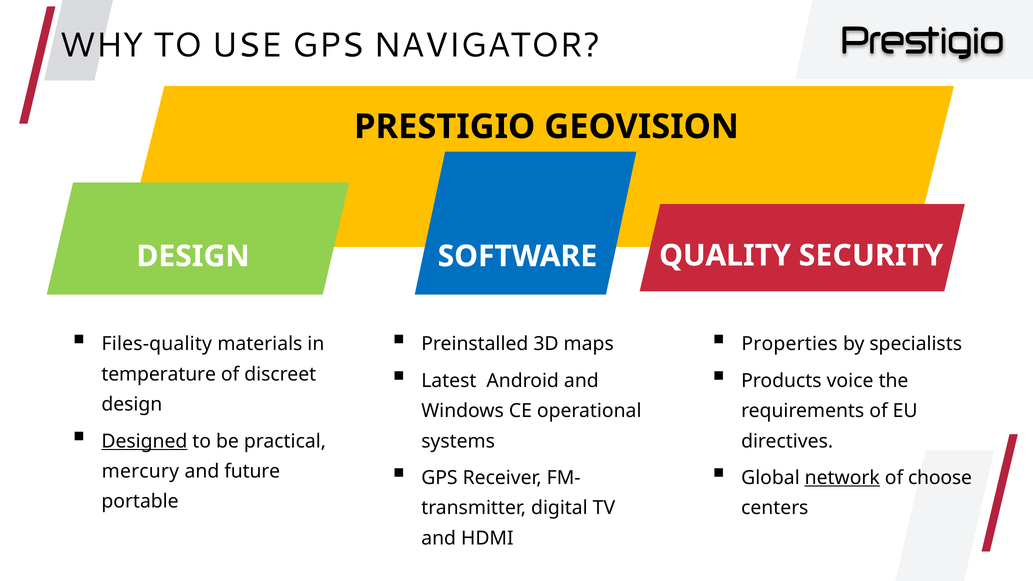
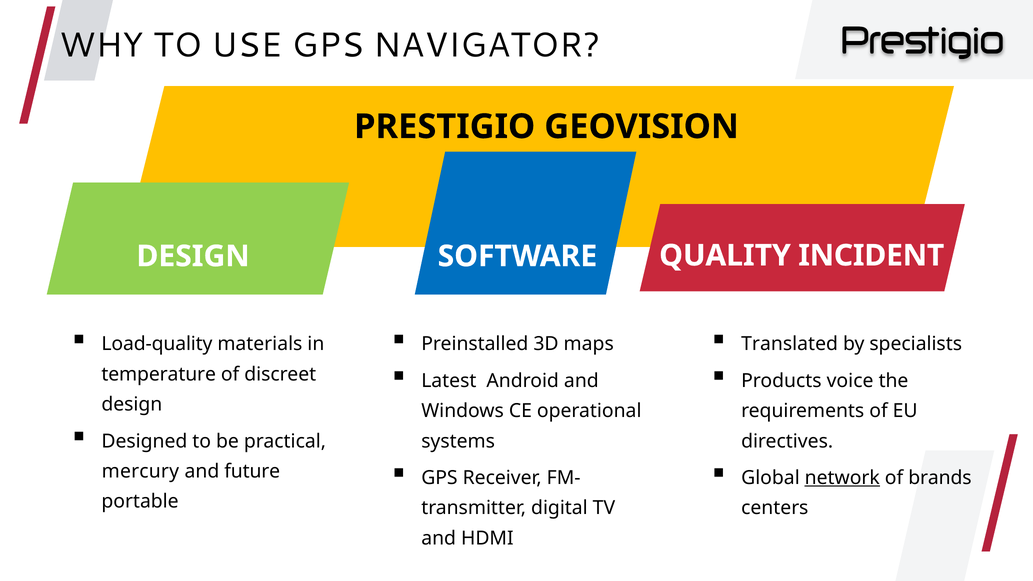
SECURITY: SECURITY -> INCIDENT (871, 256)
Files-quality: Files-quality -> Load-quality (157, 344)
Properties: Properties -> Translated (790, 344)
Designed underline: present -> none (144, 441)
choose: choose -> brands (940, 478)
